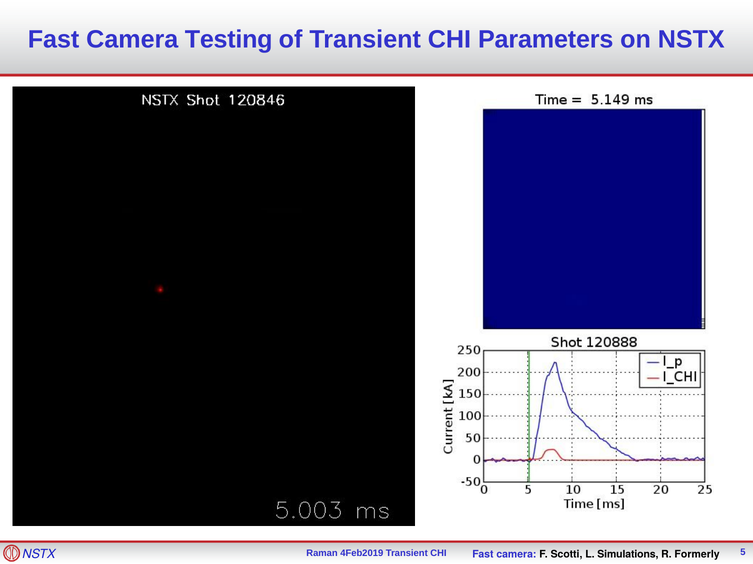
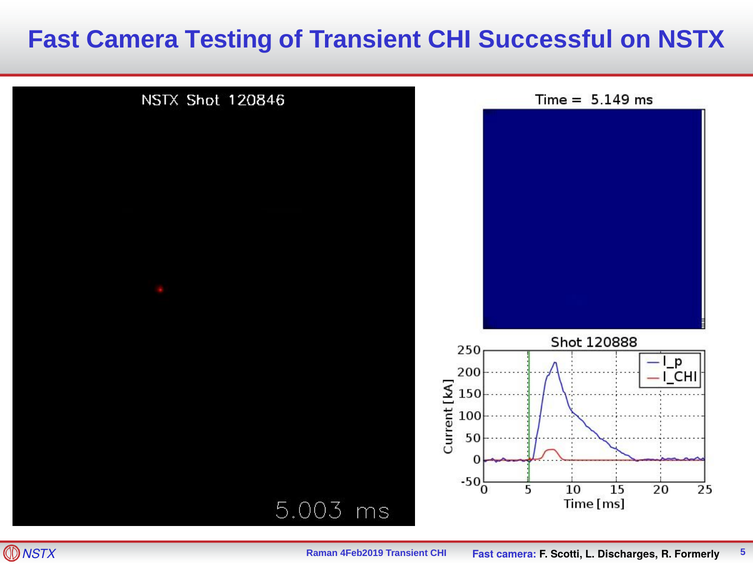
Parameters: Parameters -> Successful (546, 39)
Simulations: Simulations -> Discharges (628, 555)
